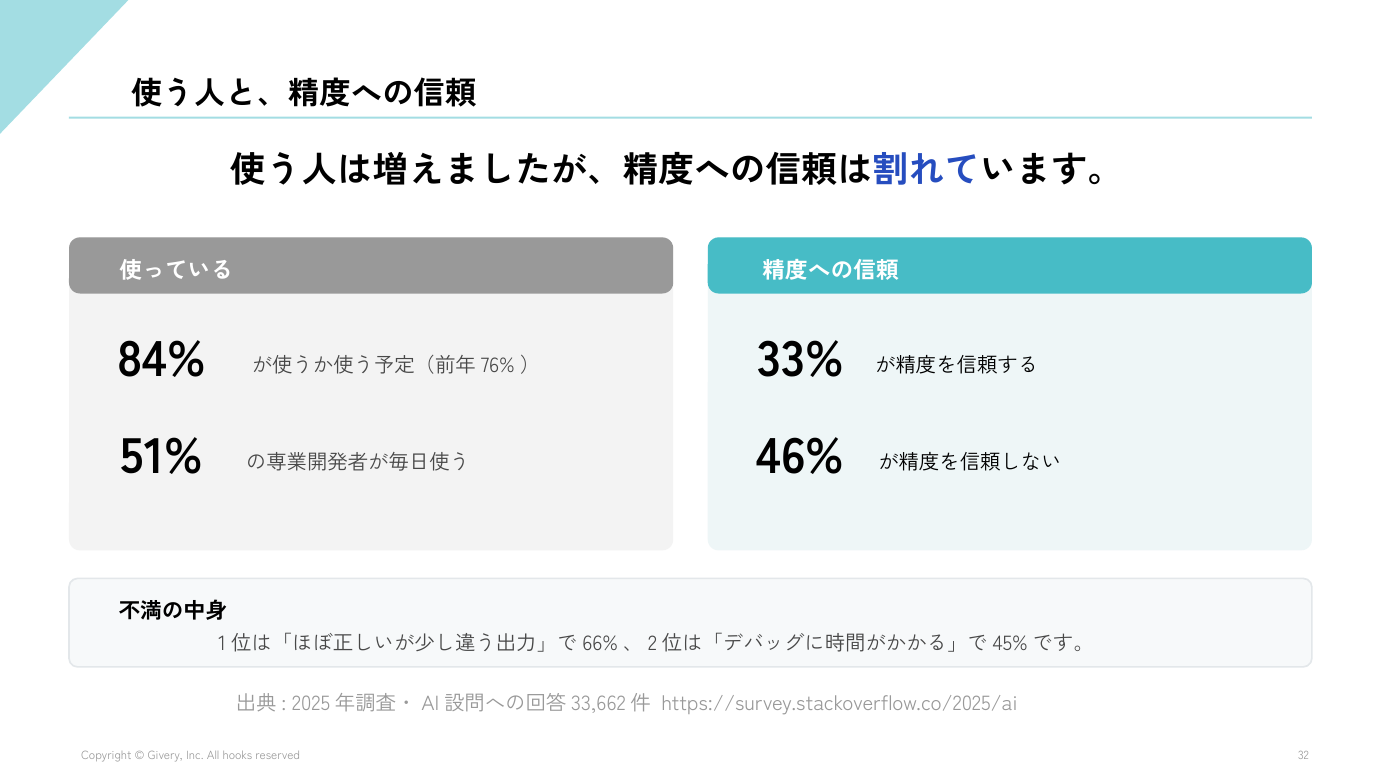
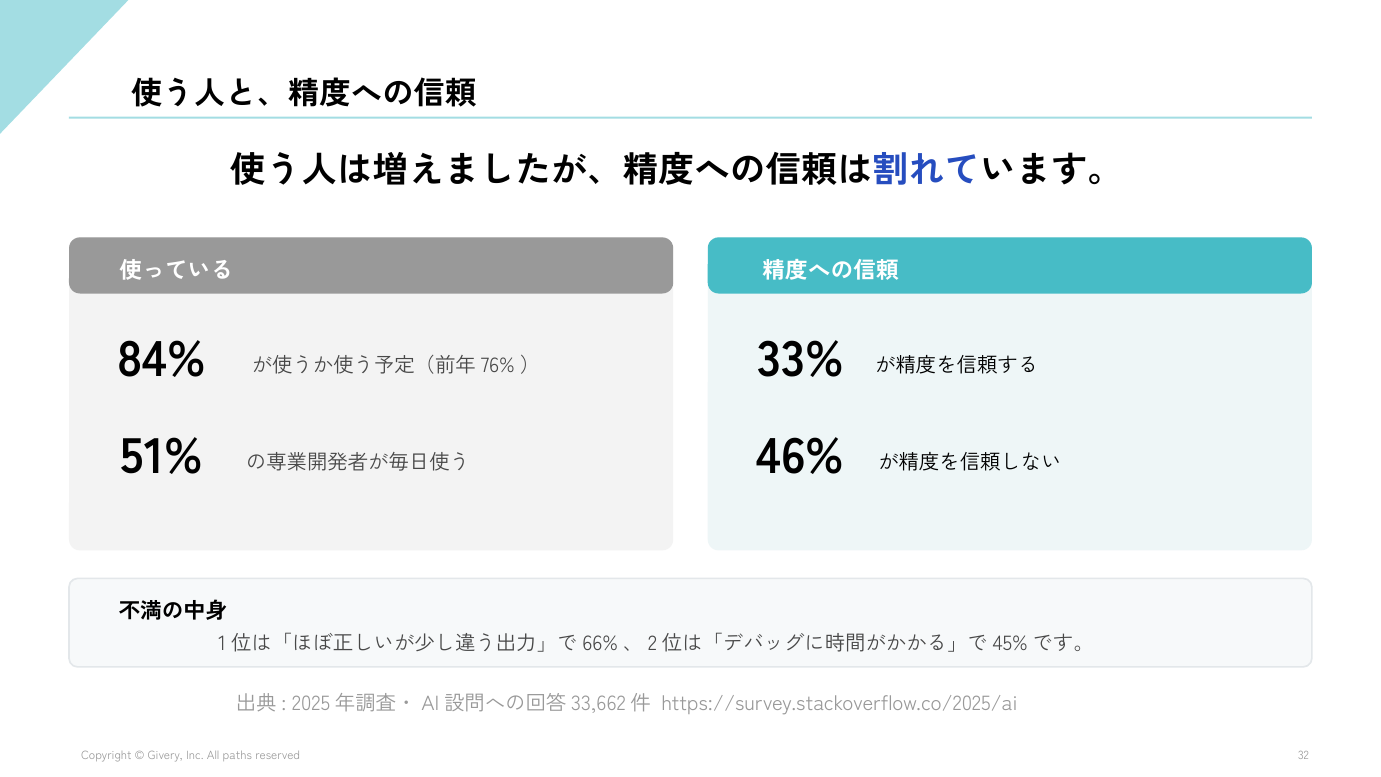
hooks: hooks -> paths (237, 755)
